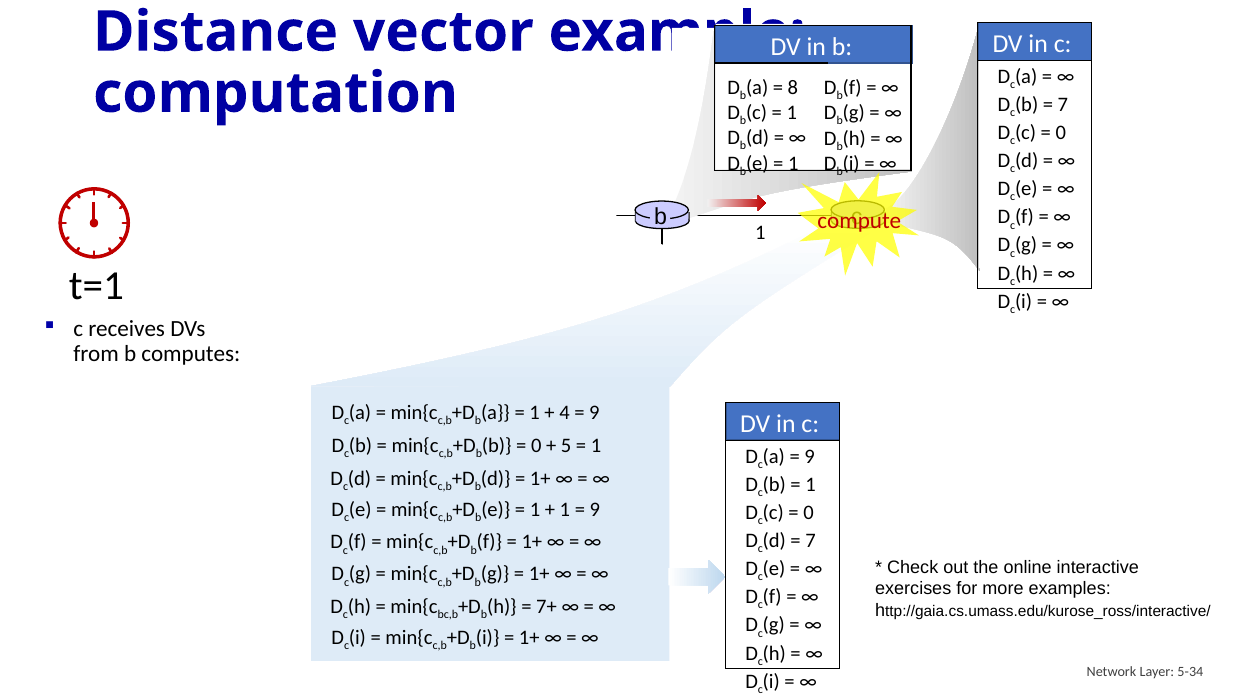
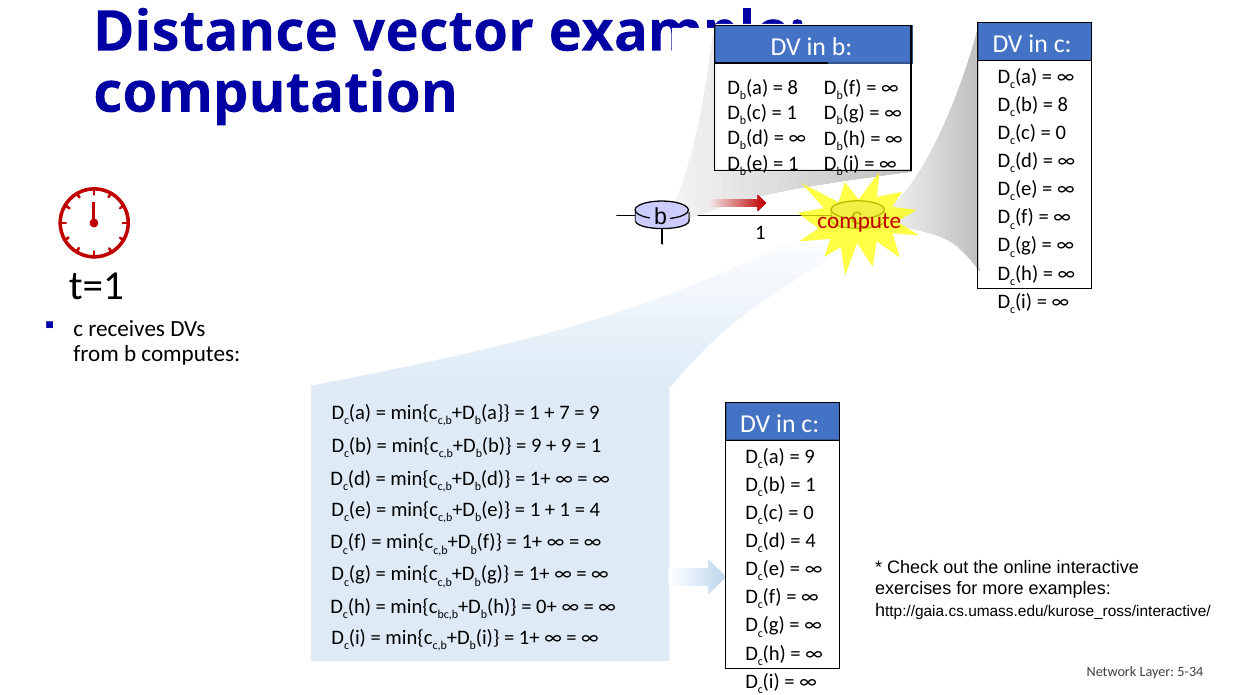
7: 7 -> 8 (1063, 105)
4: 4 -> 7 (565, 413)
0: 0 -> 9 (536, 446)
5: 5 -> 9 (566, 446)
9: 9 -> 4 (595, 509)
7: 7 -> 4 (810, 541)
7+: 7+ -> 0+ (546, 607)
